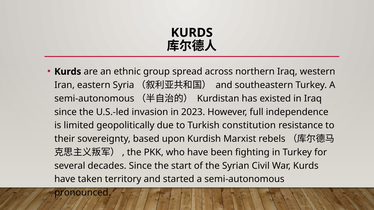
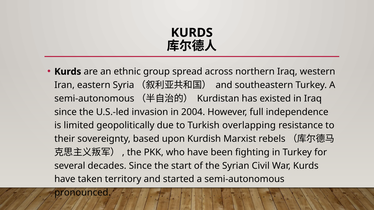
2023: 2023 -> 2004 (193, 112)
constitution: constitution -> overlapping (249, 126)
